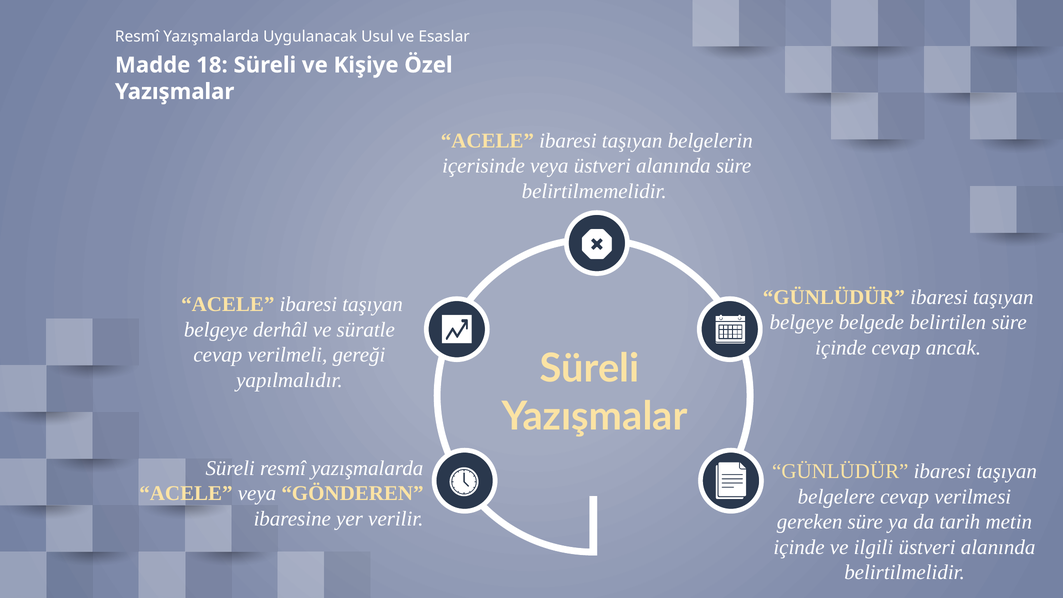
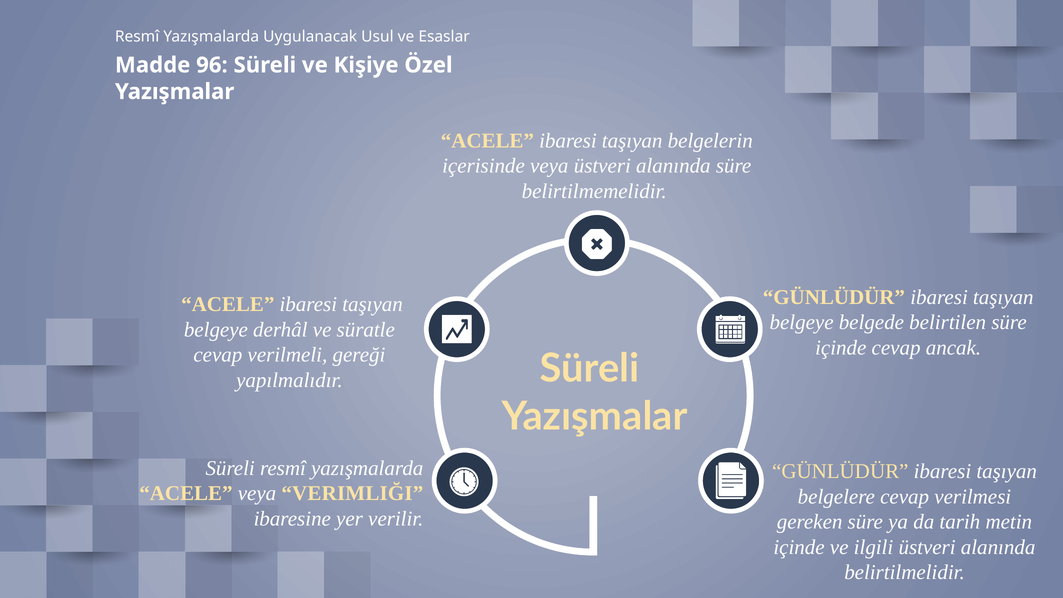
18: 18 -> 96 (212, 65)
GÖNDEREN: GÖNDEREN -> VERIMLIĞI (352, 493)
